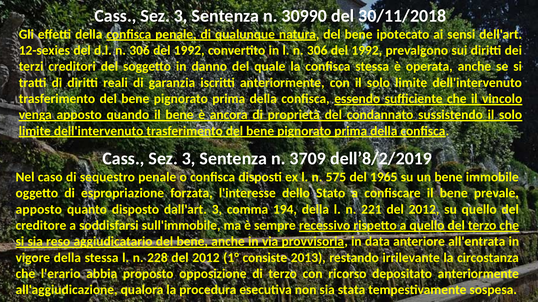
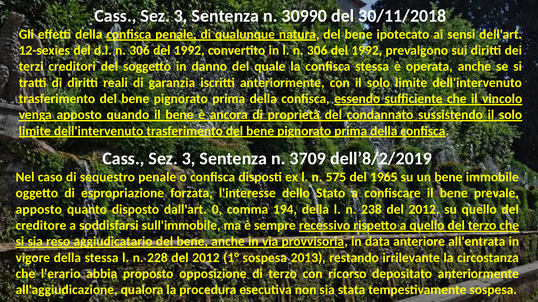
dall'art 3: 3 -> 0 (217, 210)
221: 221 -> 238 (371, 210)
1° consiste: consiste -> sospesa (265, 258)
